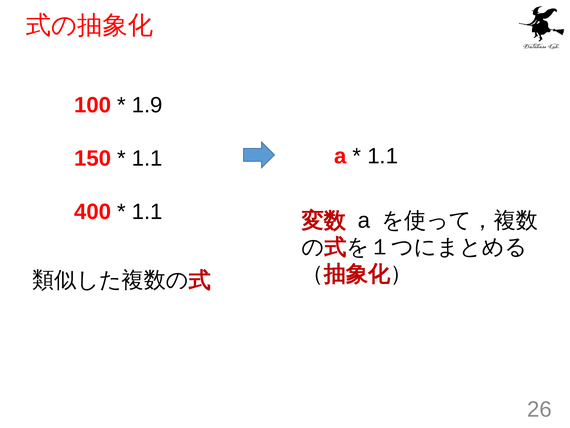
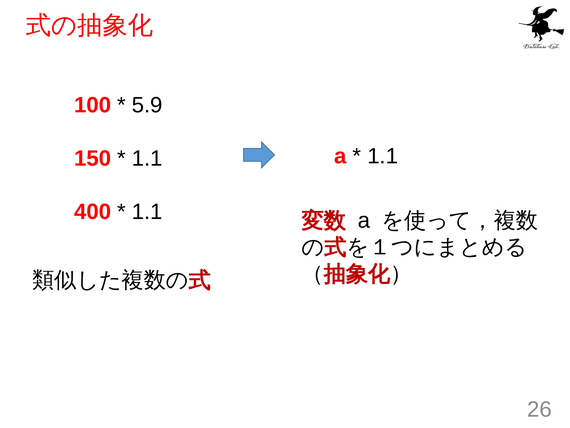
1.9: 1.9 -> 5.9 (147, 105)
